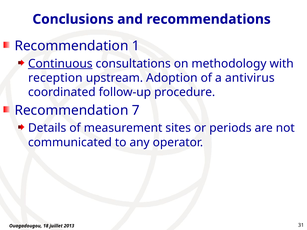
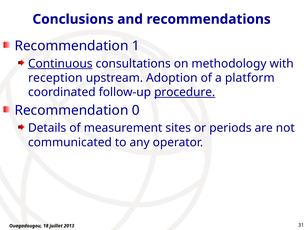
antivirus: antivirus -> platform (250, 78)
procedure underline: none -> present (185, 92)
7: 7 -> 0 (136, 111)
